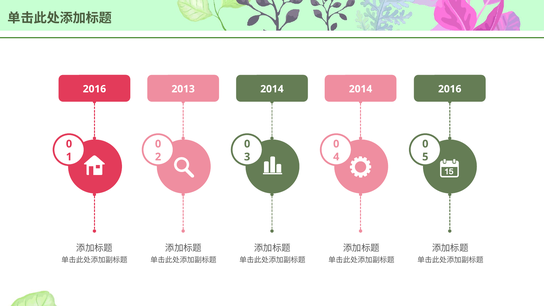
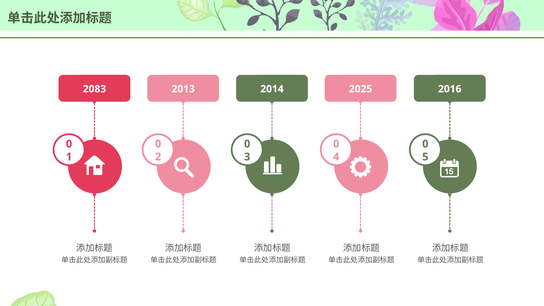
2016: 2016 -> 2083 (94, 89)
2014 2014: 2014 -> 2025 (361, 89)
